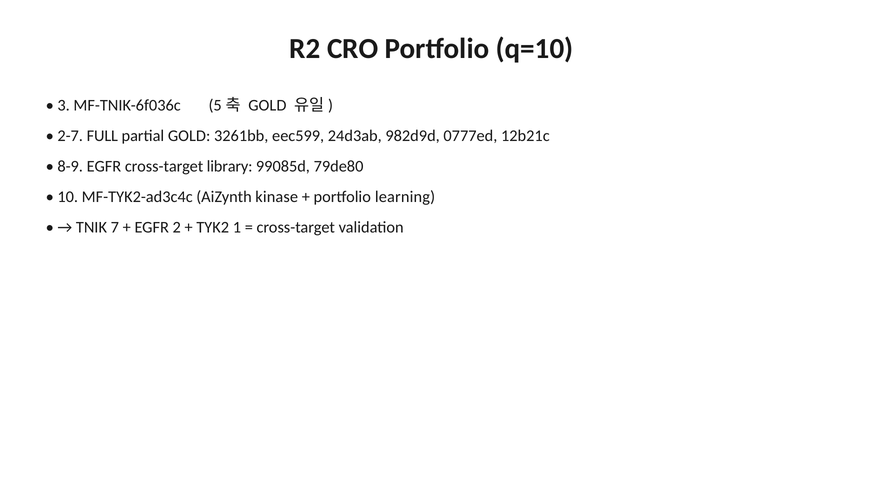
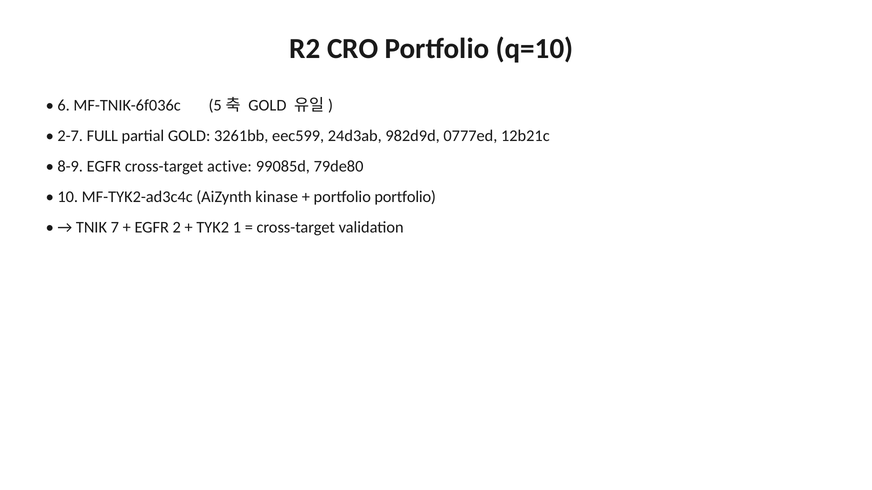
3: 3 -> 6 (64, 106)
library: library -> active (229, 167)
portfolio learning: learning -> portfolio (405, 197)
